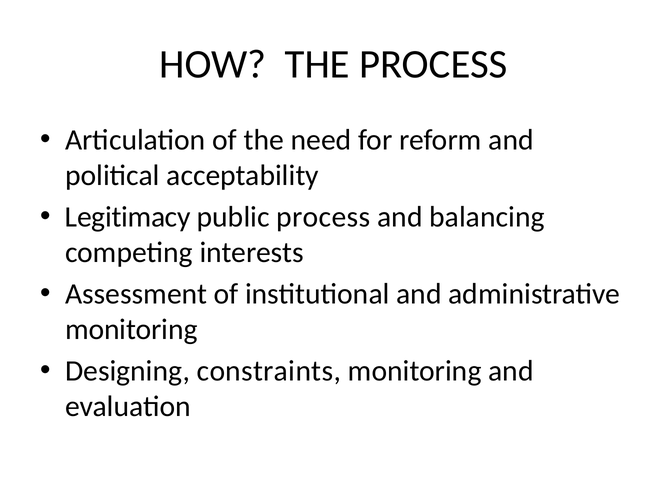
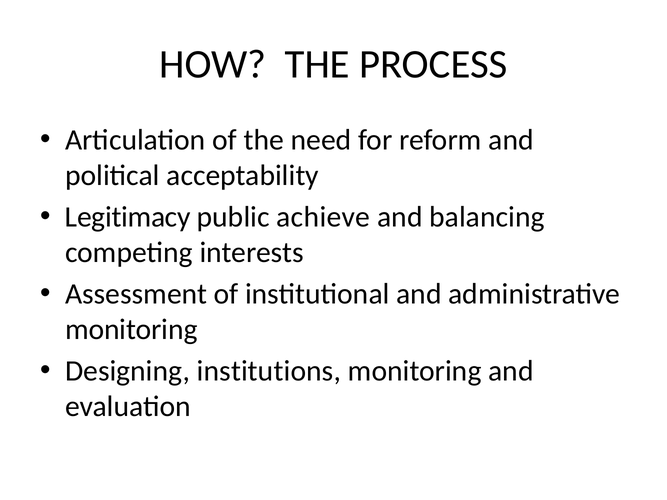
public process: process -> achieve (323, 217)
constraints: constraints -> institutions (269, 371)
